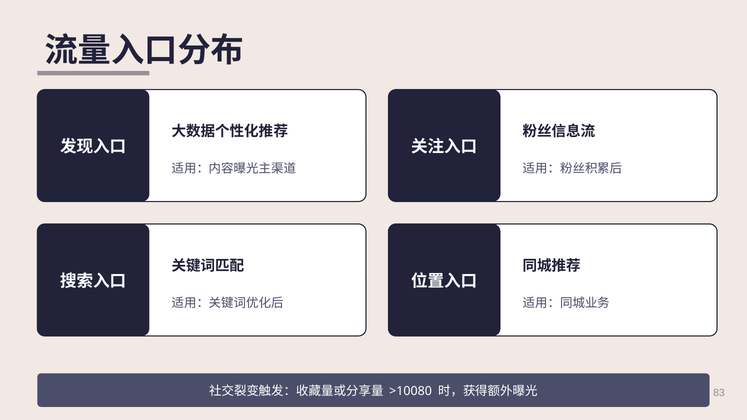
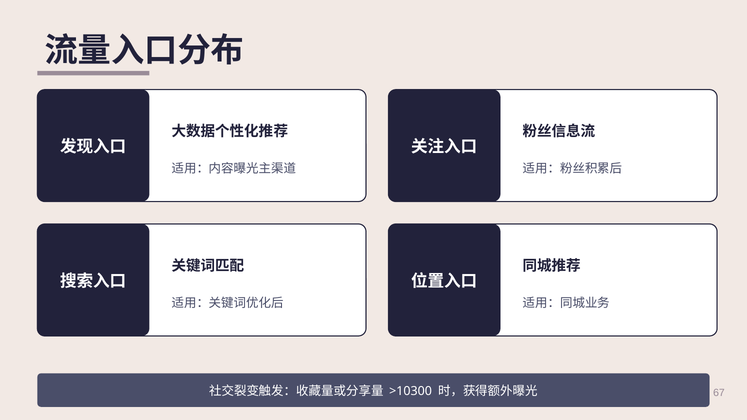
>10080: >10080 -> >10300 (411, 391)
83: 83 -> 67 (719, 393)
